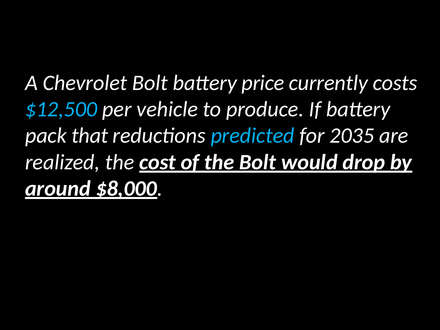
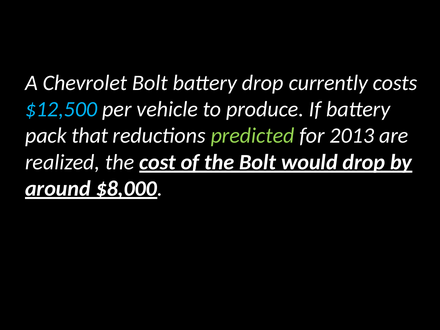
battery price: price -> drop (263, 83)
predicted colour: light blue -> light green (253, 136)
2035: 2035 -> 2013 (352, 136)
